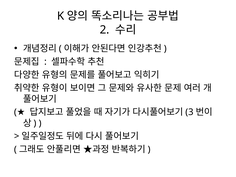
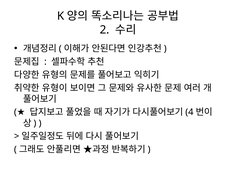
3: 3 -> 4 (189, 112)
